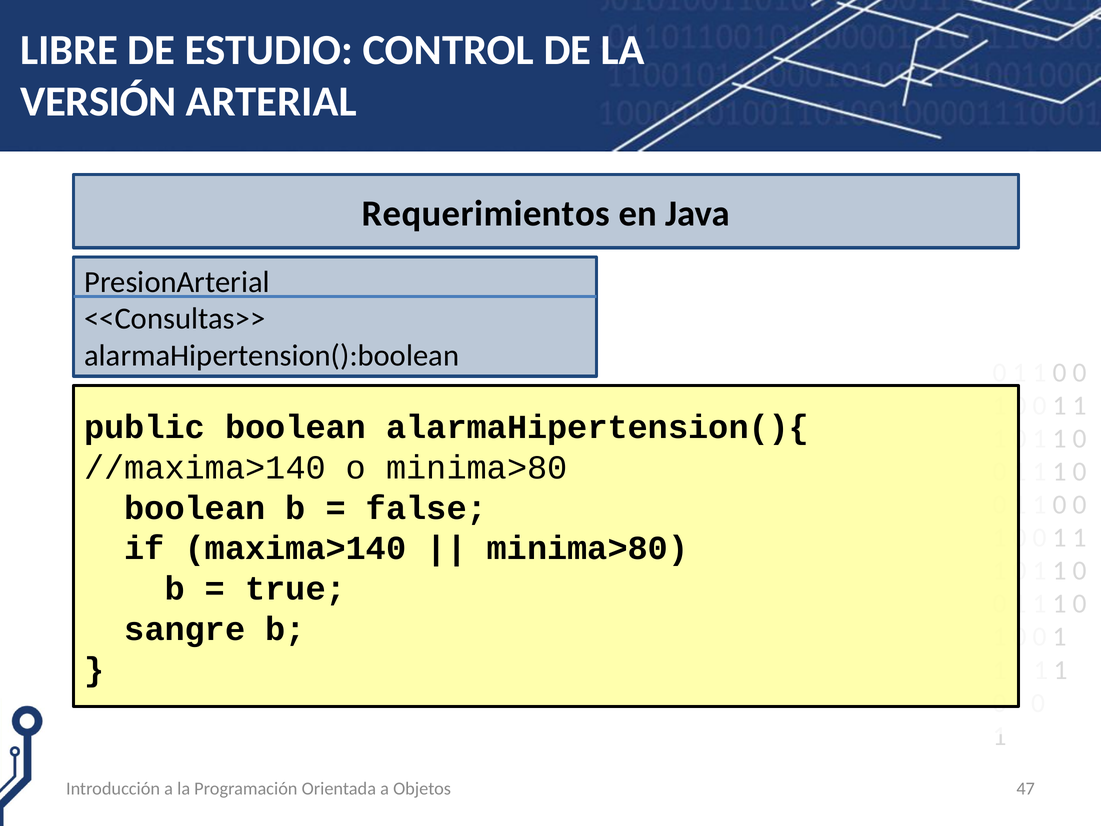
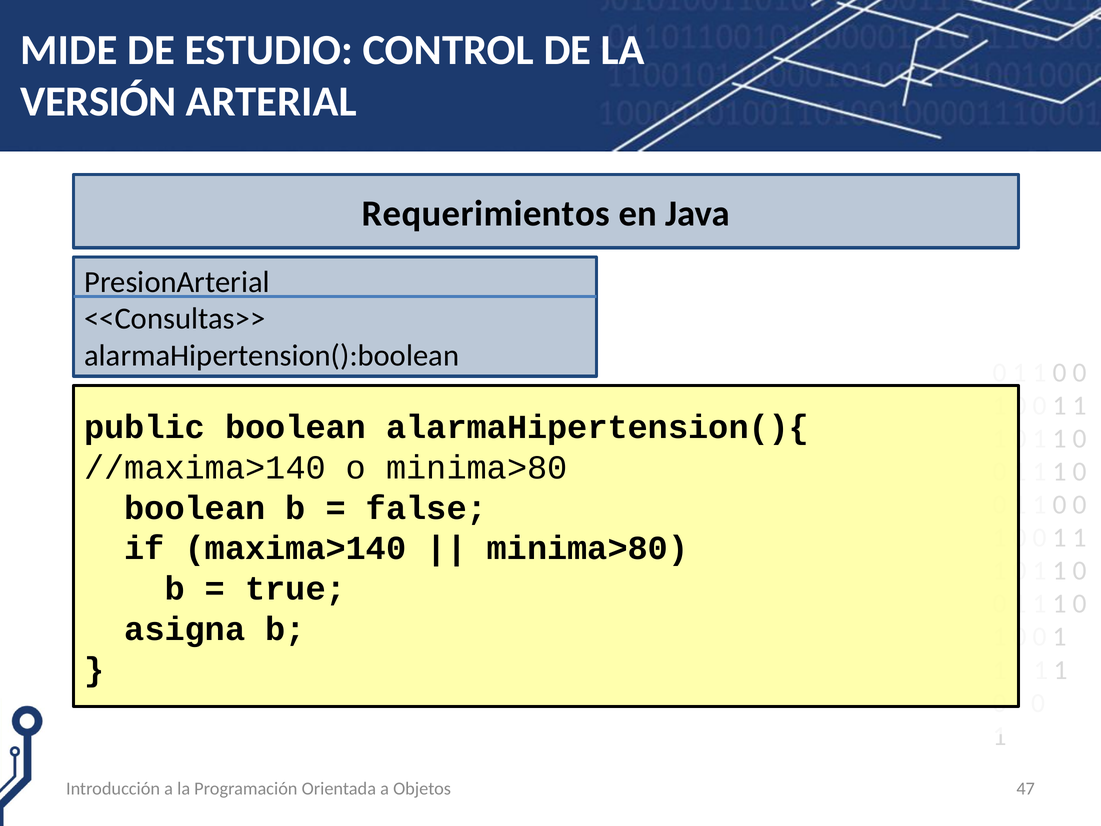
LIBRE: LIBRE -> MIDE (69, 50)
sangre: sangre -> asigna (185, 629)
